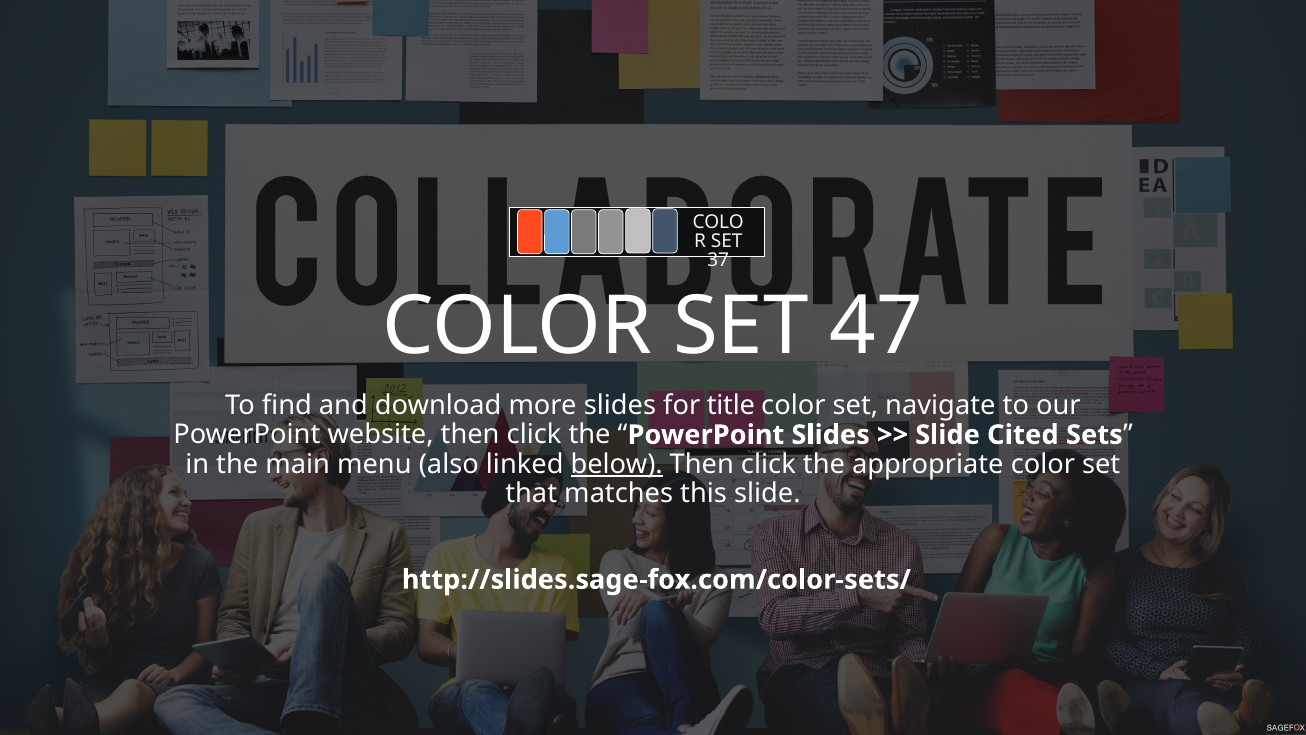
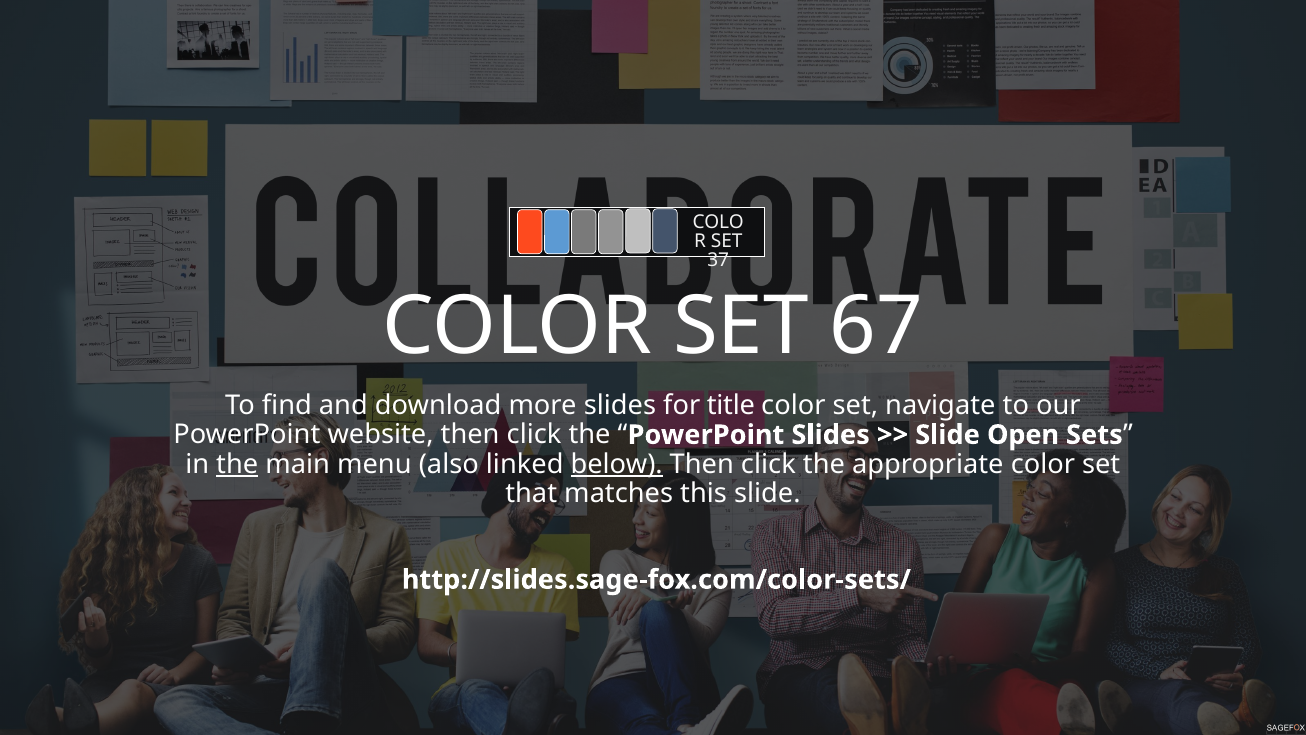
47: 47 -> 67 (877, 326)
Cited: Cited -> Open (1023, 435)
the underline: none -> present (237, 464)
